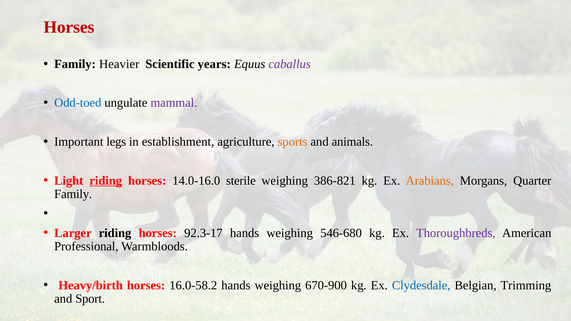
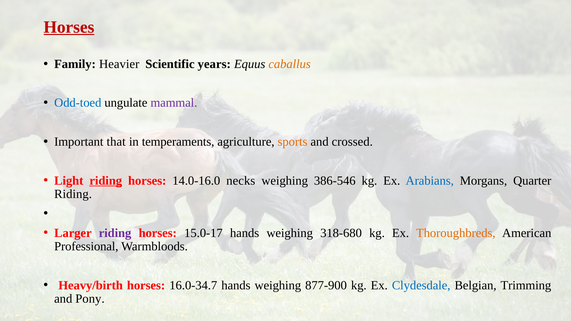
Horses underline: none -> present (69, 27)
caballus colour: purple -> orange (290, 64)
legs: legs -> that (116, 142)
establishment: establishment -> temperaments (178, 142)
animals: animals -> crossed (352, 142)
sterile: sterile -> necks (241, 181)
386-821: 386-821 -> 386-546 (335, 181)
Arabians colour: orange -> blue (430, 181)
Family: Family -> Riding (73, 194)
riding colour: black -> purple (115, 233)
92.3-17: 92.3-17 -> 15.0-17 (203, 233)
546-680: 546-680 -> 318-680 (341, 233)
Thoroughbreds colour: purple -> orange (456, 233)
16.0-58.2: 16.0-58.2 -> 16.0-34.7 (193, 285)
670-900: 670-900 -> 877-900 (326, 285)
Sport: Sport -> Pony (90, 299)
